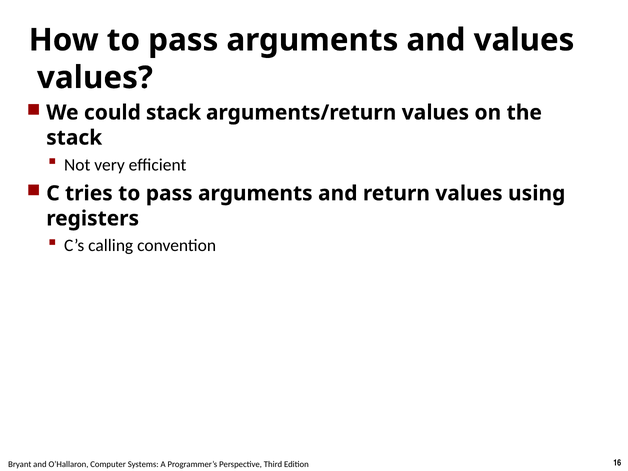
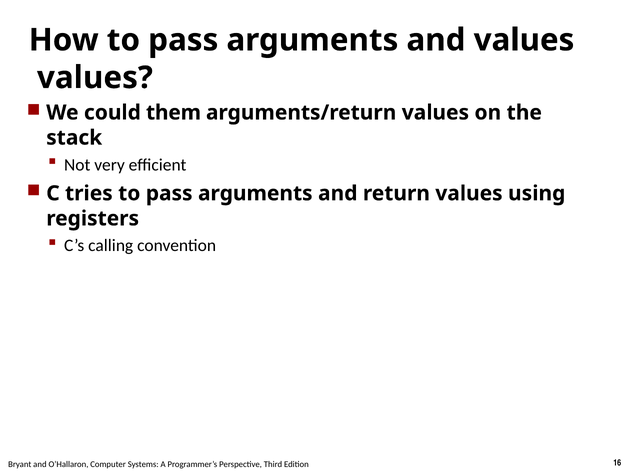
could stack: stack -> them (174, 113)
